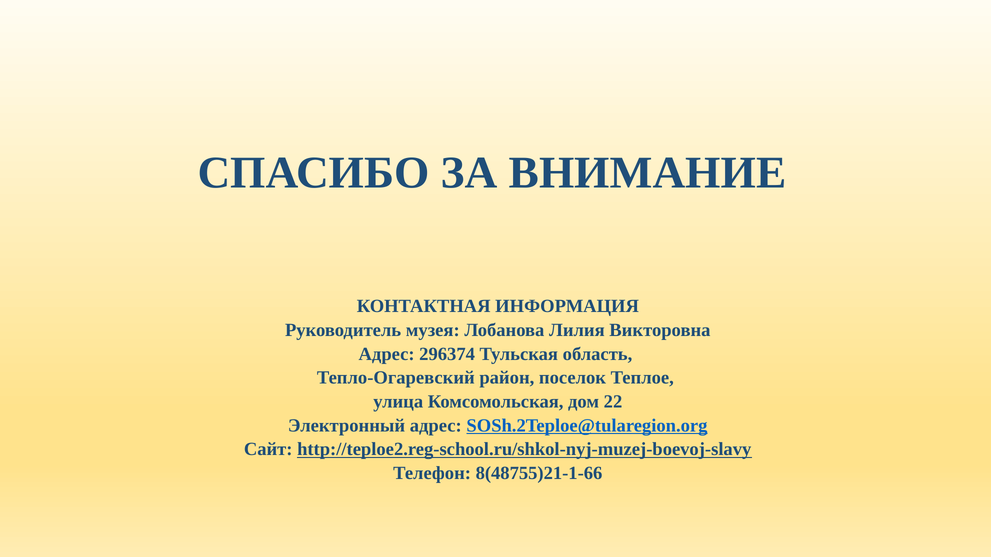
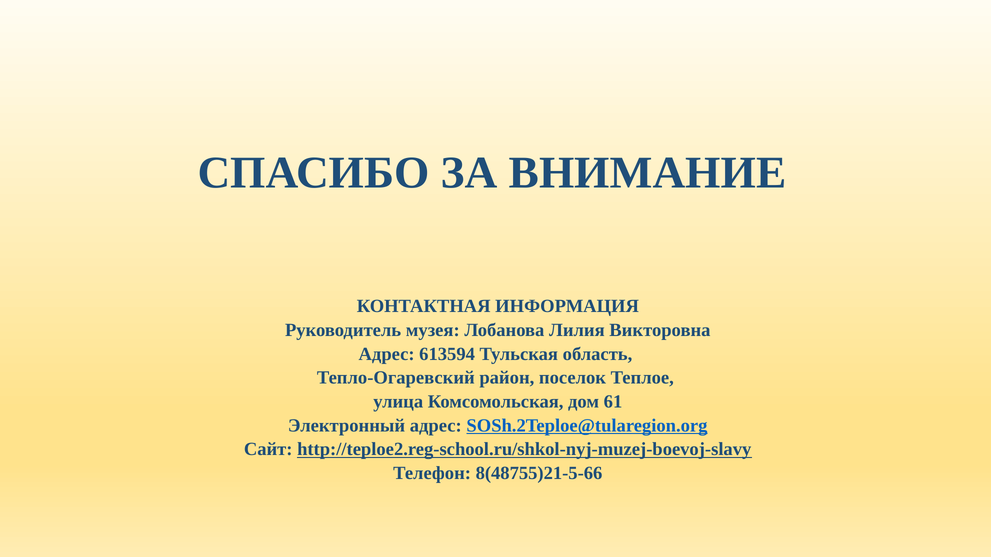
296374: 296374 -> 613594 (447, 354)
22: 22 -> 61 (613, 402)
8(48755)21-1-66: 8(48755)21-1-66 -> 8(48755)21-5-66 (539, 474)
